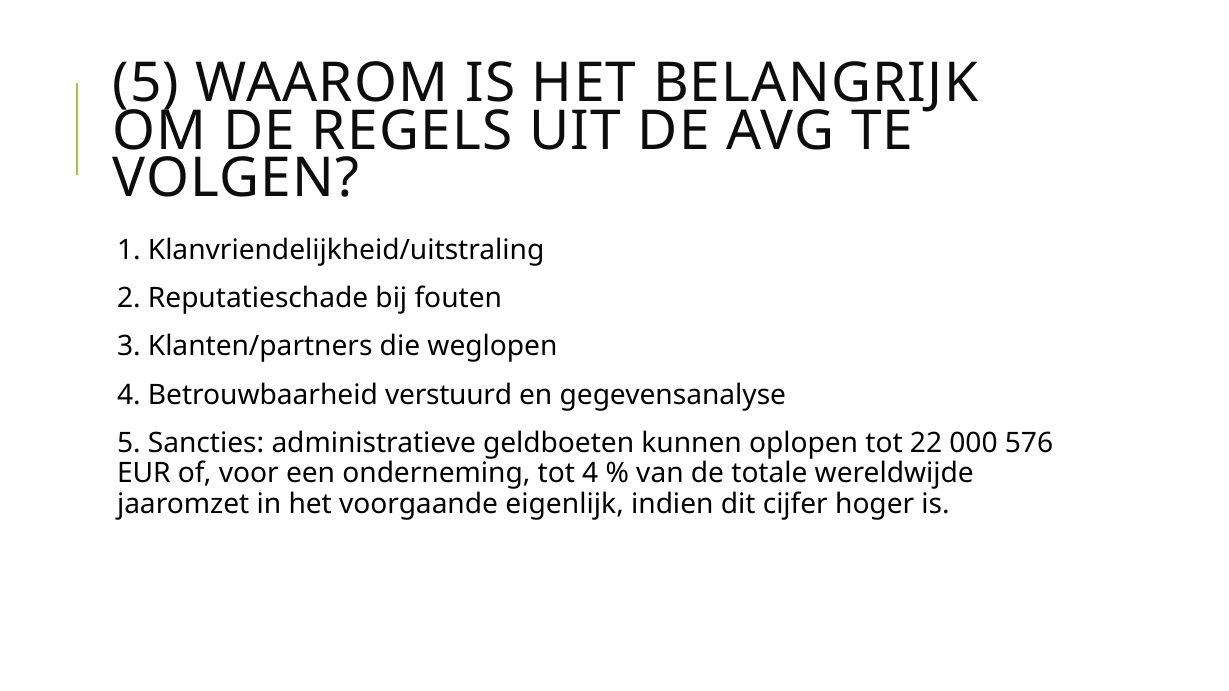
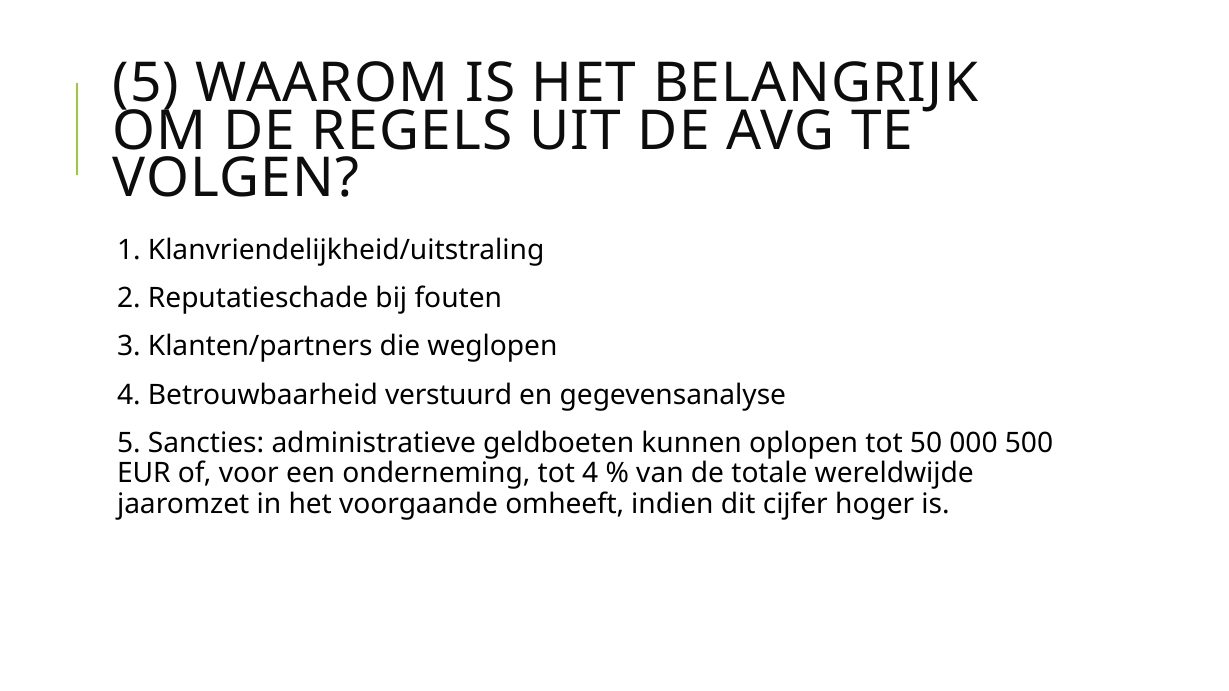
22: 22 -> 50 (926, 443)
576: 576 -> 500 (1029, 443)
eigenlijk: eigenlijk -> omheeft (565, 504)
